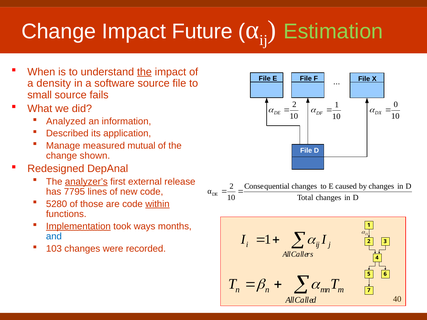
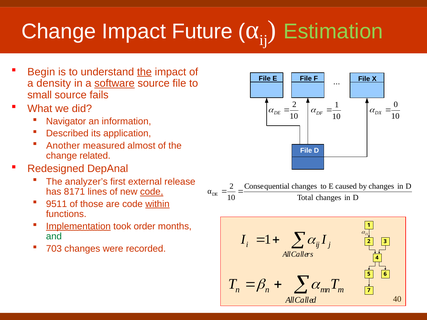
When: When -> Begin (41, 72)
software underline: none -> present (115, 83)
Analyzed: Analyzed -> Navigator (66, 121)
Manage: Manage -> Another (63, 146)
mutual: mutual -> almost (141, 146)
shown: shown -> related (95, 156)
analyzer’s underline: present -> none (86, 182)
7795: 7795 -> 8171 (74, 192)
code underline: none -> present (152, 192)
5280: 5280 -> 9511 (57, 204)
ways: ways -> order (145, 226)
and colour: blue -> green (54, 237)
103: 103 -> 703 (54, 249)
